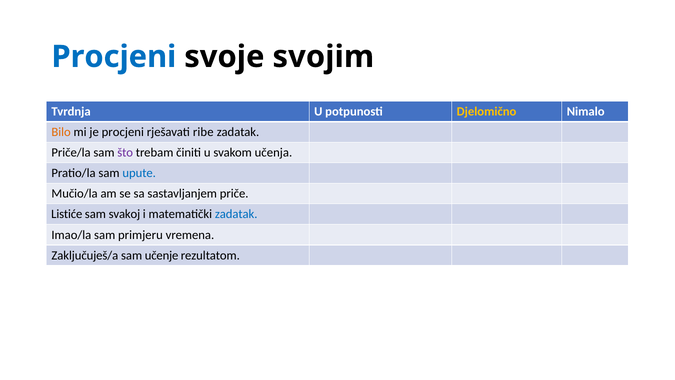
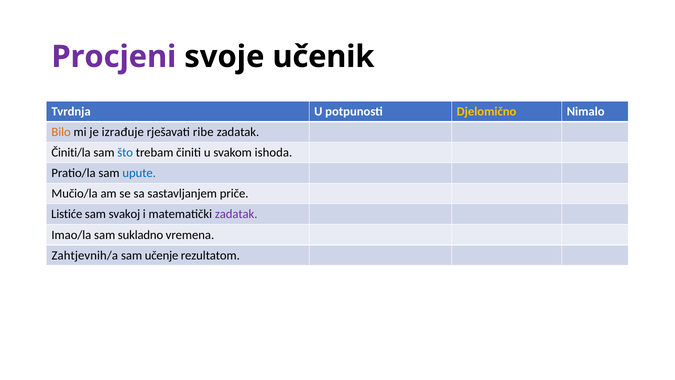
Procjeni colour: blue -> purple (114, 57)
svojim: svojim -> učenik (323, 57)
je procjeni: procjeni -> izrađuje (123, 132)
Priče/la: Priče/la -> Činiti/la (71, 153)
što colour: purple -> blue (125, 153)
učenja: učenja -> ishoda (273, 153)
zadatak colour: blue -> purple (236, 214)
primjeru: primjeru -> sukladno (140, 235)
Zaključuješ/a: Zaključuješ/a -> Zahtjevnih/a (85, 255)
